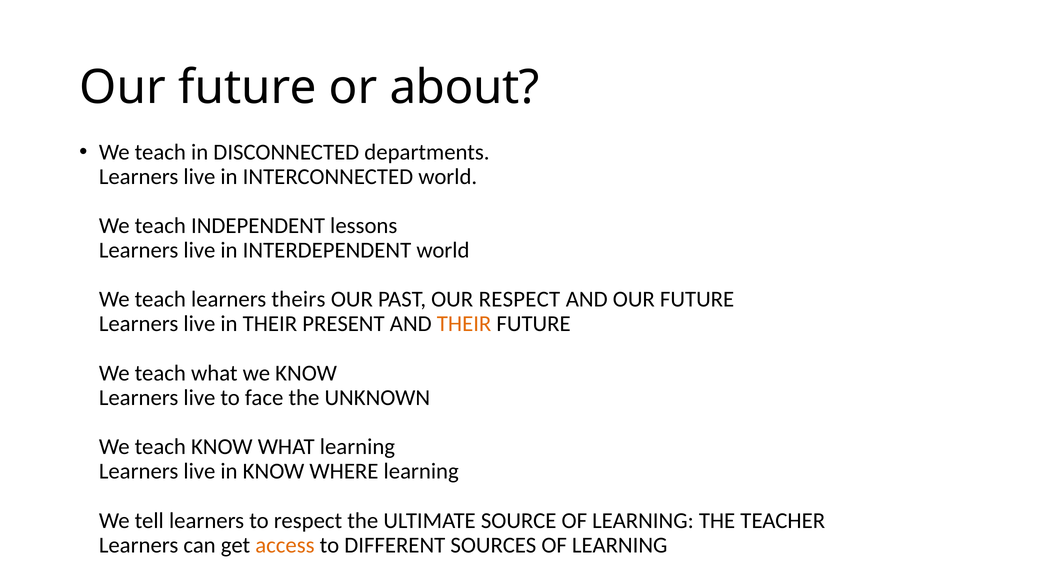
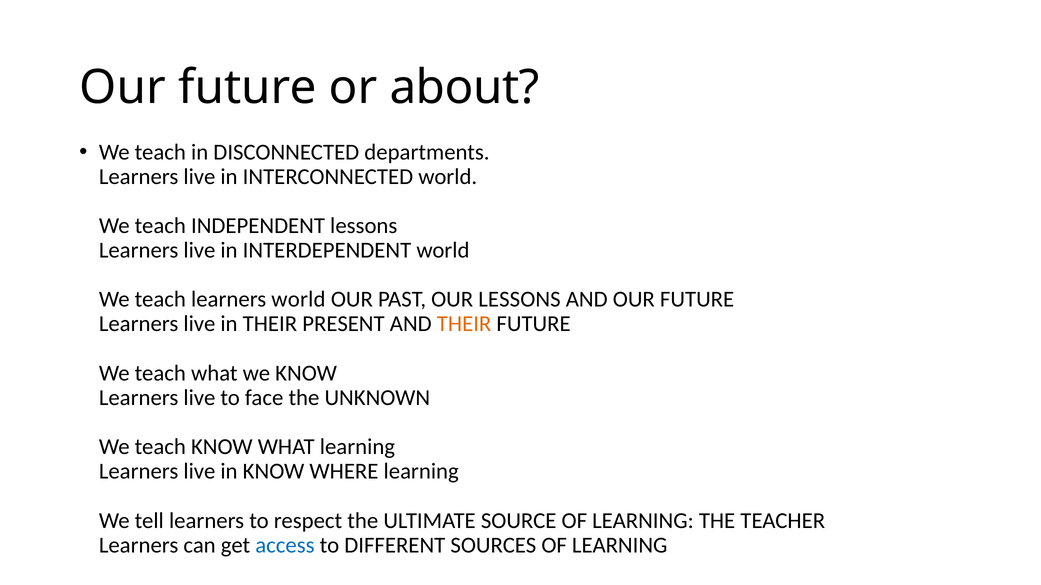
learners theirs: theirs -> world (298, 300)
OUR RESPECT: RESPECT -> LESSONS (519, 300)
access colour: orange -> blue (285, 546)
